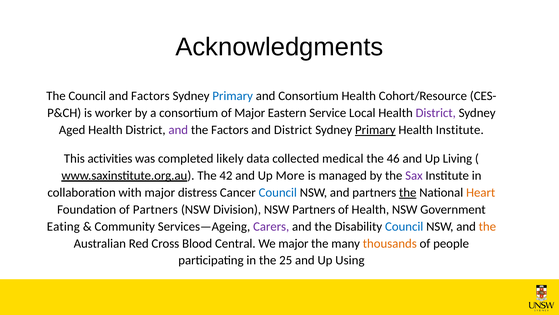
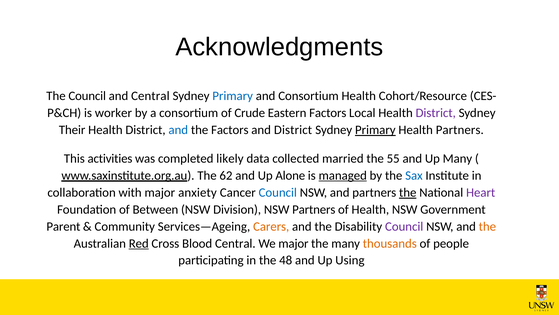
and Factors: Factors -> Central (150, 96)
of Major: Major -> Crude (250, 113)
Eastern Service: Service -> Factors (328, 113)
Aged: Aged -> Their (72, 130)
and colour: purple -> blue (178, 130)
Health Institute: Institute -> Partners (460, 130)
medical: medical -> married (343, 158)
46: 46 -> 55 (393, 158)
Up Living: Living -> Many (457, 158)
42: 42 -> 62 (226, 175)
More: More -> Alone (290, 175)
managed underline: none -> present (343, 175)
Sax colour: purple -> blue (414, 175)
distress: distress -> anxiety (197, 192)
Heart colour: orange -> purple (481, 192)
of Partners: Partners -> Between (155, 209)
Eating: Eating -> Parent (63, 226)
Carers colour: purple -> orange (271, 226)
Council colour: blue -> purple (404, 226)
Red underline: none -> present (139, 243)
25: 25 -> 48 (286, 260)
